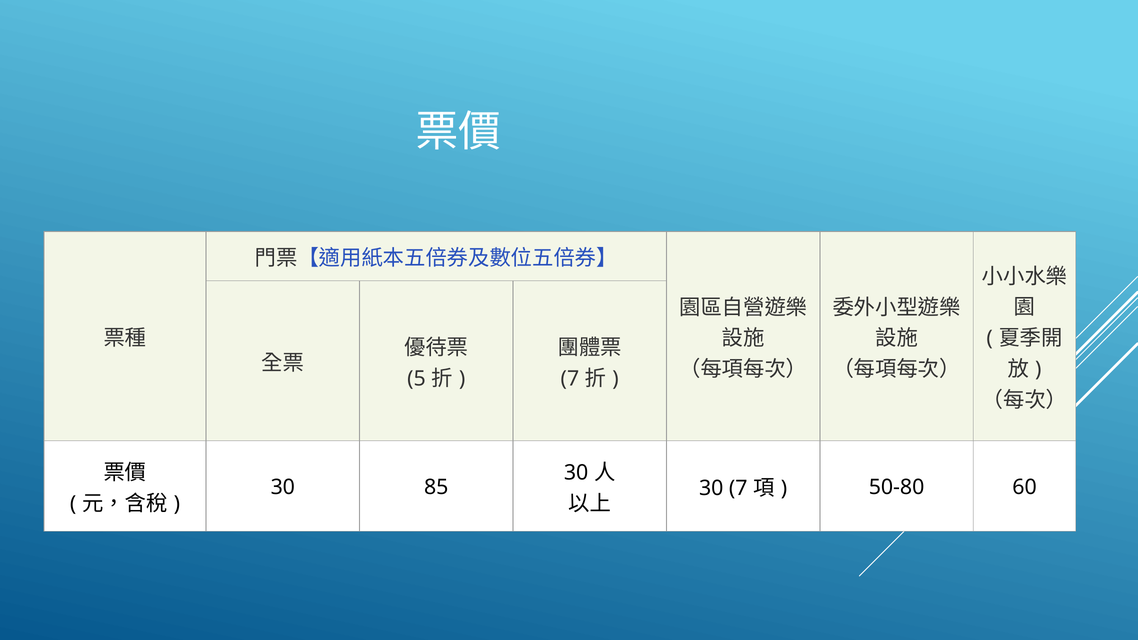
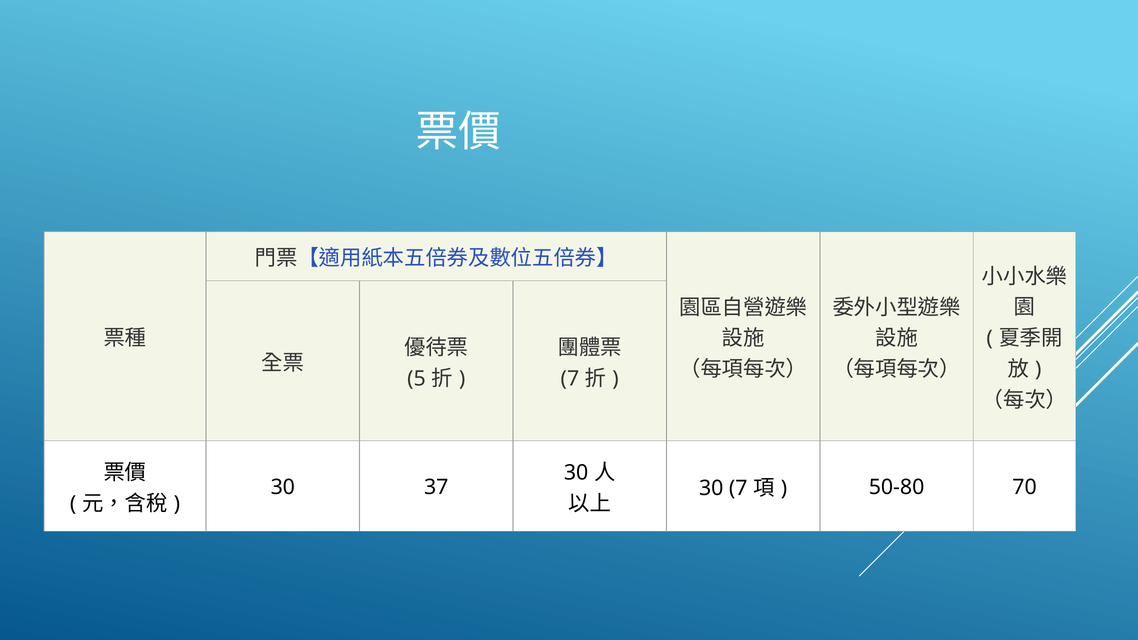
85: 85 -> 37 (436, 487)
60: 60 -> 70 (1025, 487)
